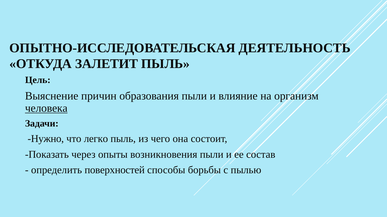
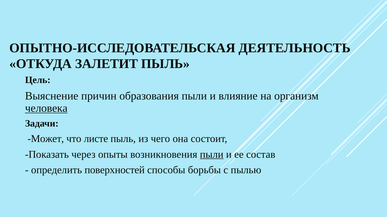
Нужно: Нужно -> Может (46, 139)
легко: легко -> листе (96, 139)
пыли underline: none -> present (212, 155)
